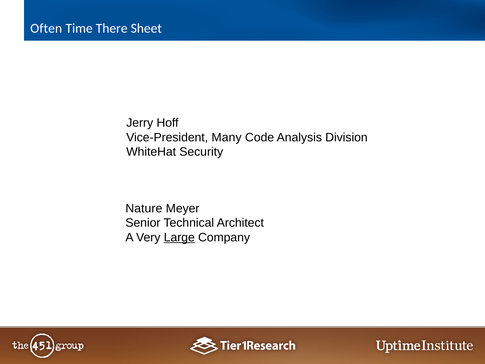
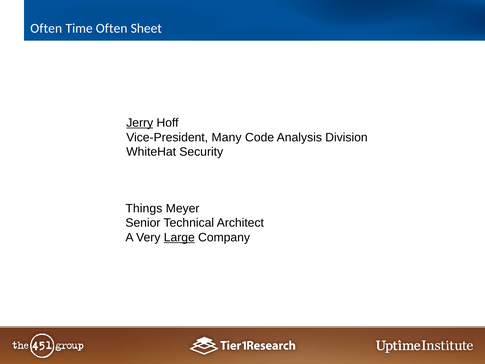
Time There: There -> Often (112, 28)
Jerry underline: none -> present (140, 123)
Nature: Nature -> Things (144, 208)
